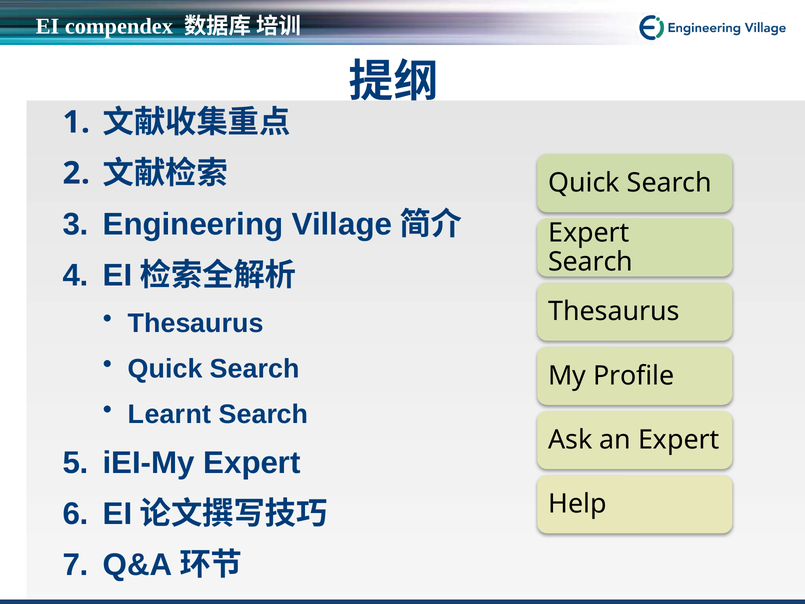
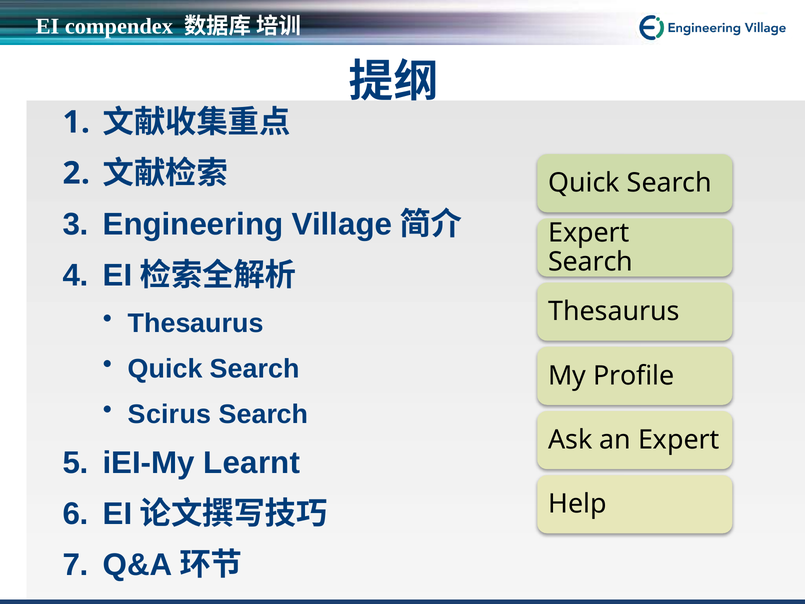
Learnt: Learnt -> Scirus (170, 414)
iEI-My Expert: Expert -> Learnt (252, 463)
